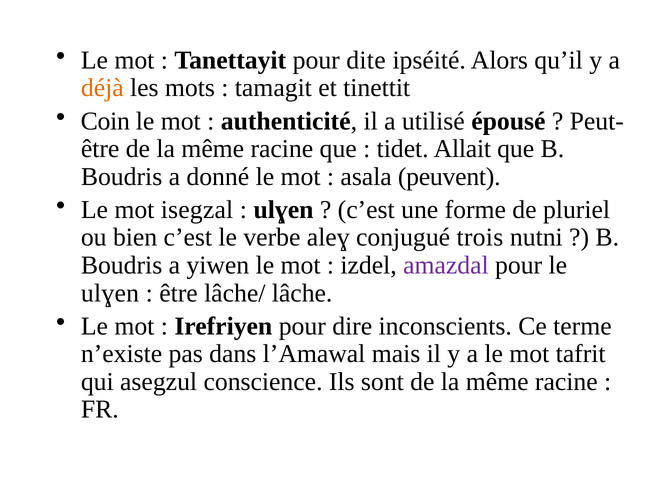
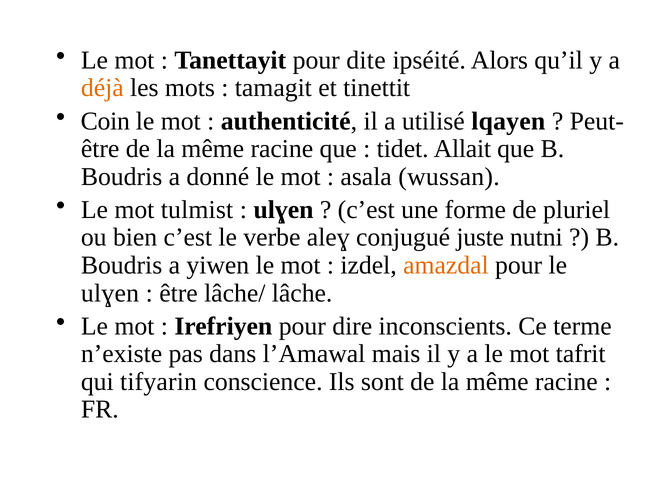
épousé: épousé -> lqayen (508, 121)
peuvent: peuvent -> wussan (449, 177)
isegzal: isegzal -> tulmist (197, 210)
trois: trois -> juste (480, 238)
amazdal colour: purple -> orange (446, 266)
asegzul: asegzul -> tifyarin (159, 382)
